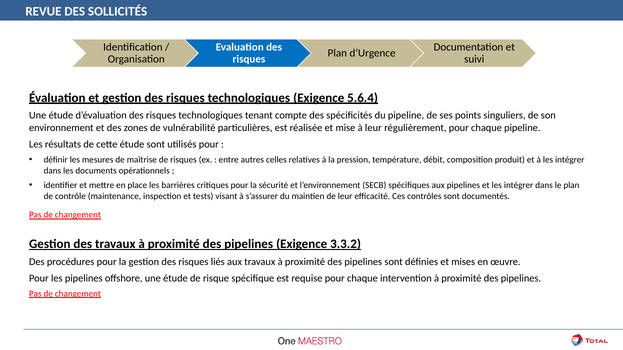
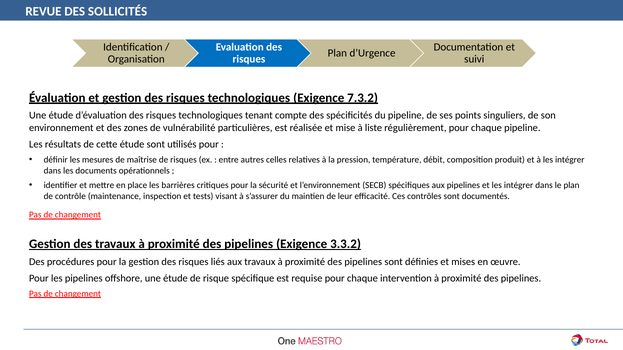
5.6.4: 5.6.4 -> 7.3.2 (363, 98)
à leur: leur -> liste (374, 128)
